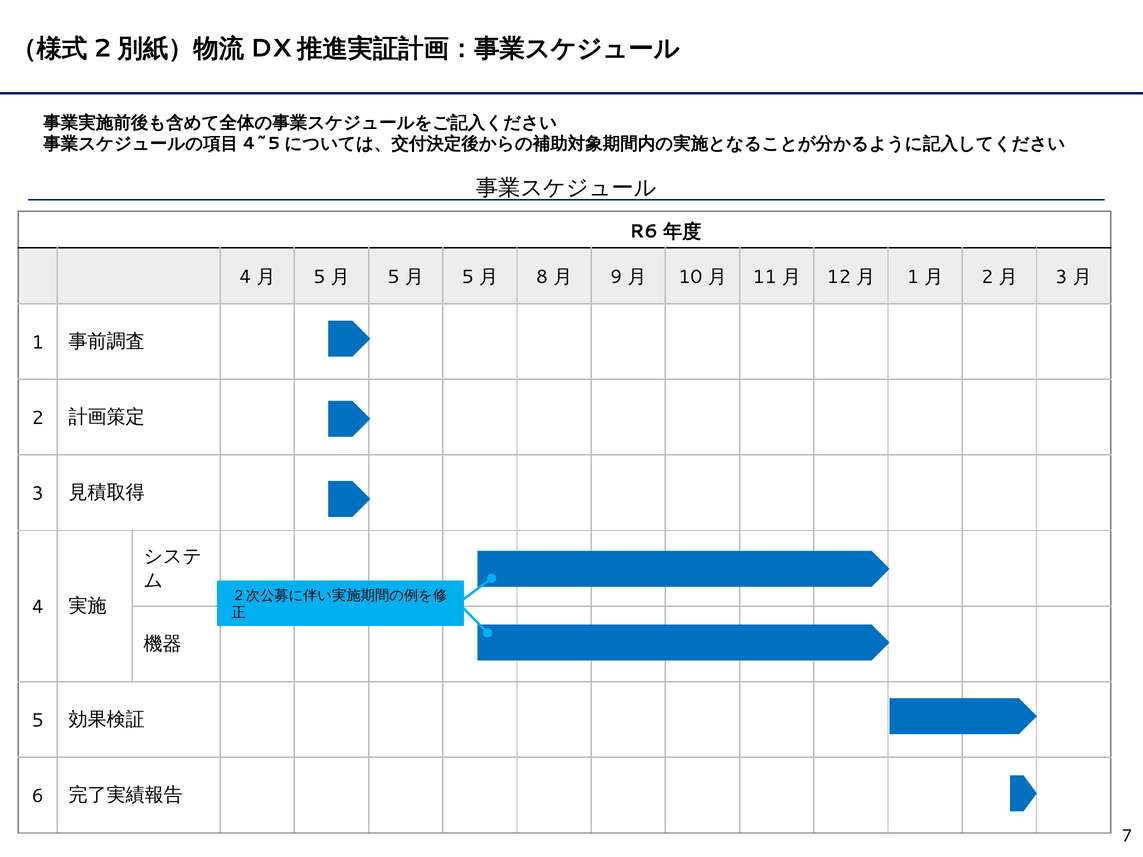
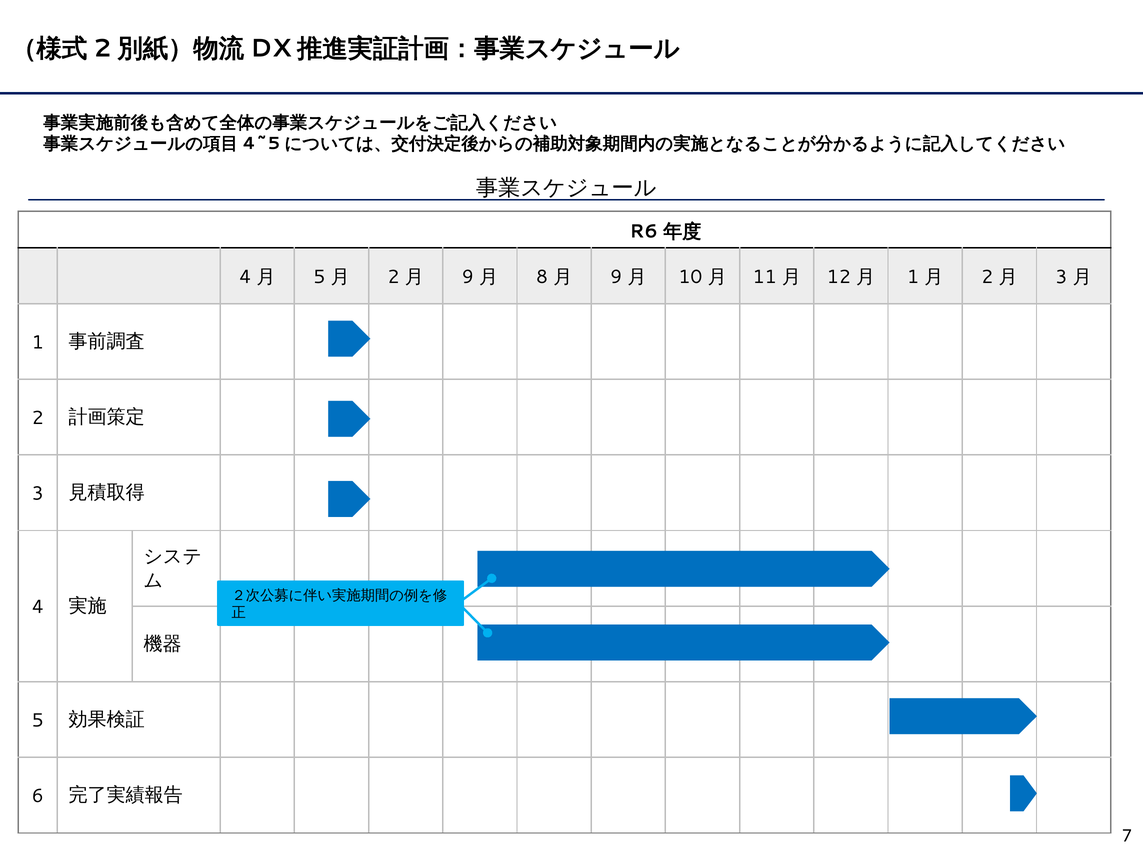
5: 5 -> 2 (394, 277)
5: 5 -> 9 (468, 277)
